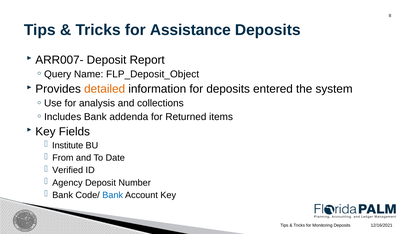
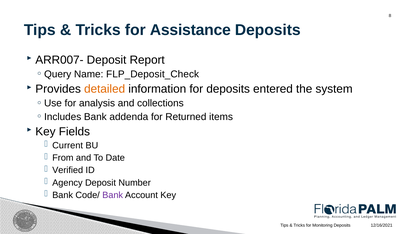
FLP_Deposit_Object: FLP_Deposit_Object -> FLP_Deposit_Check (153, 74)
Institute: Institute -> Current (68, 145)
Bank colour: blue -> purple (113, 195)
